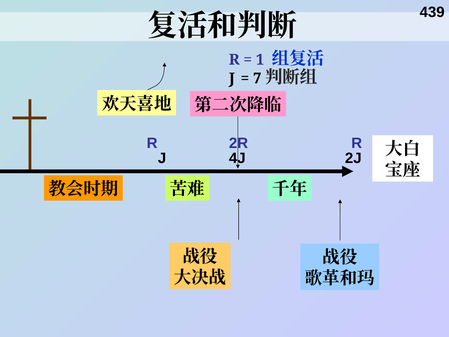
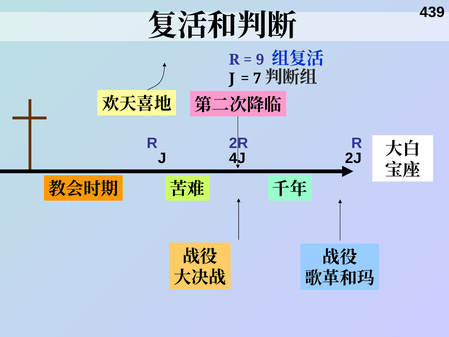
1: 1 -> 9 (260, 60)
